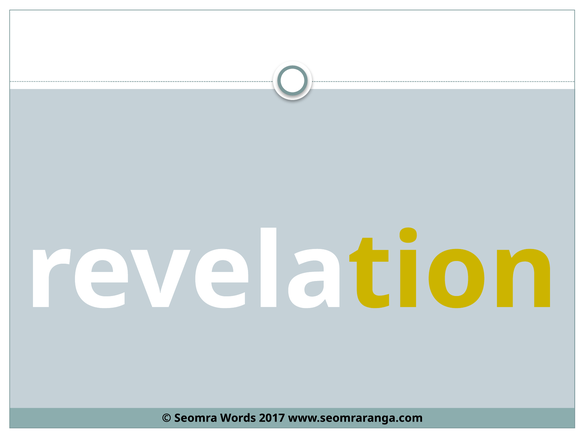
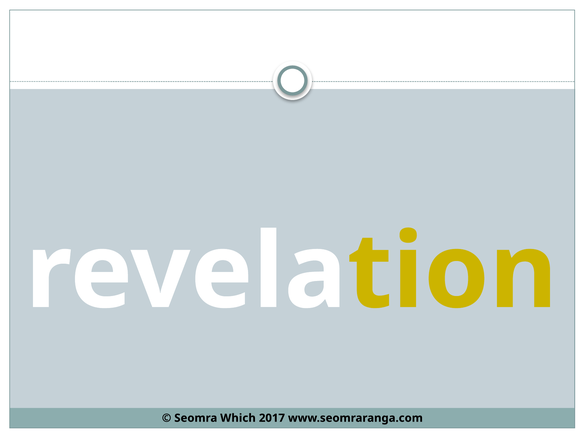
Words: Words -> Which (238, 419)
